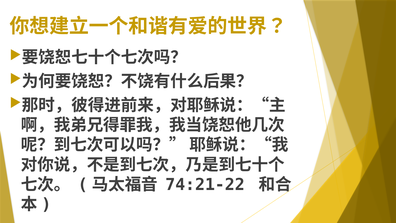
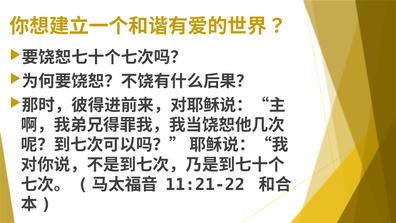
74:21-22: 74:21-22 -> 11:21-22 (205, 184)
